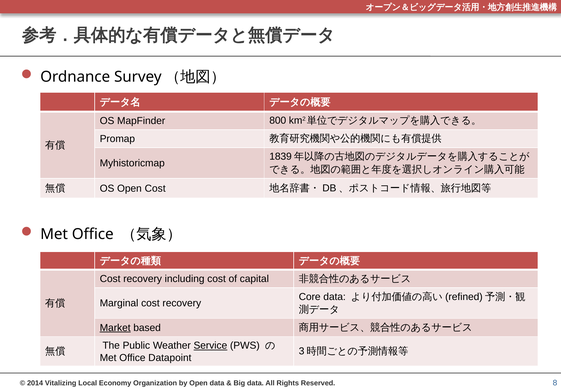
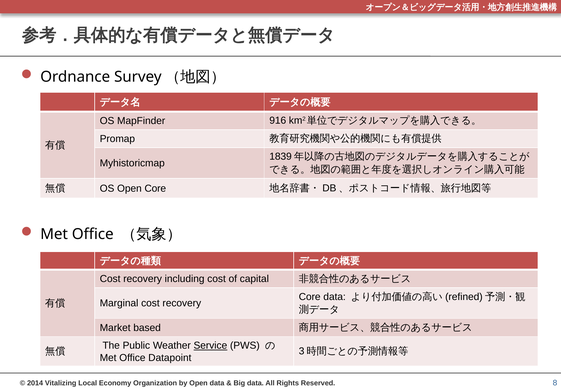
800: 800 -> 916 (278, 120)
Open Cost: Cost -> Core (155, 188)
Market underline: present -> none (115, 327)
